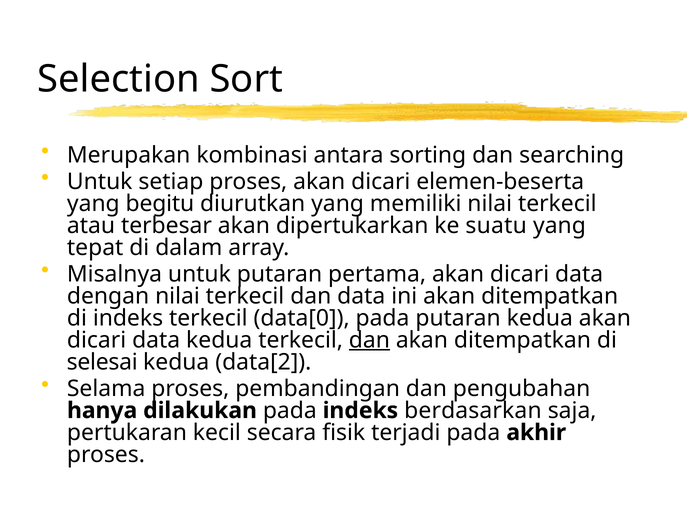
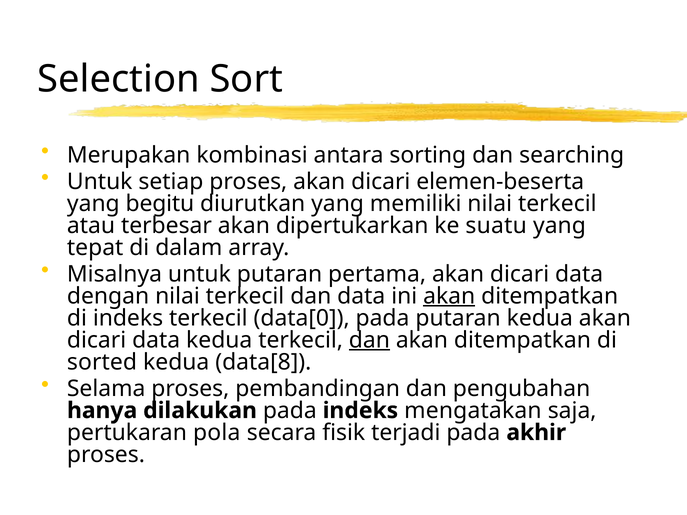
akan underline: none -> present (449, 296)
selesai: selesai -> sorted (102, 362)
data[2: data[2 -> data[8 (263, 362)
berdasarkan: berdasarkan -> mengatakan (473, 411)
kecil: kecil -> pola (217, 433)
